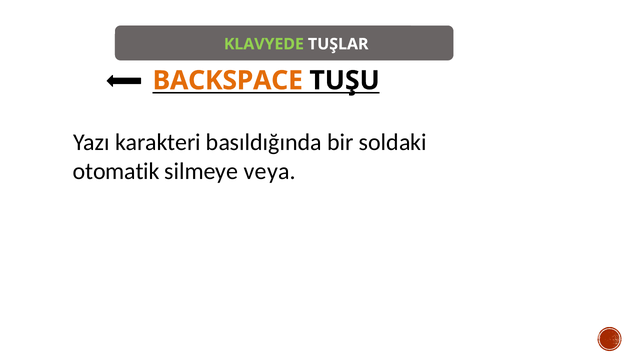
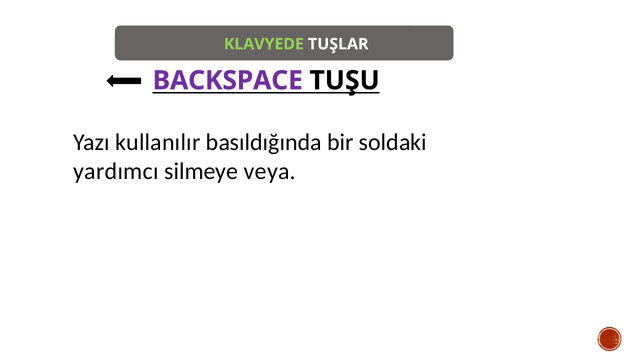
BACKSPACE colour: orange -> purple (228, 80)
karakteri: karakteri -> kullanılır (158, 142)
otomatik: otomatik -> yardımcı (116, 171)
